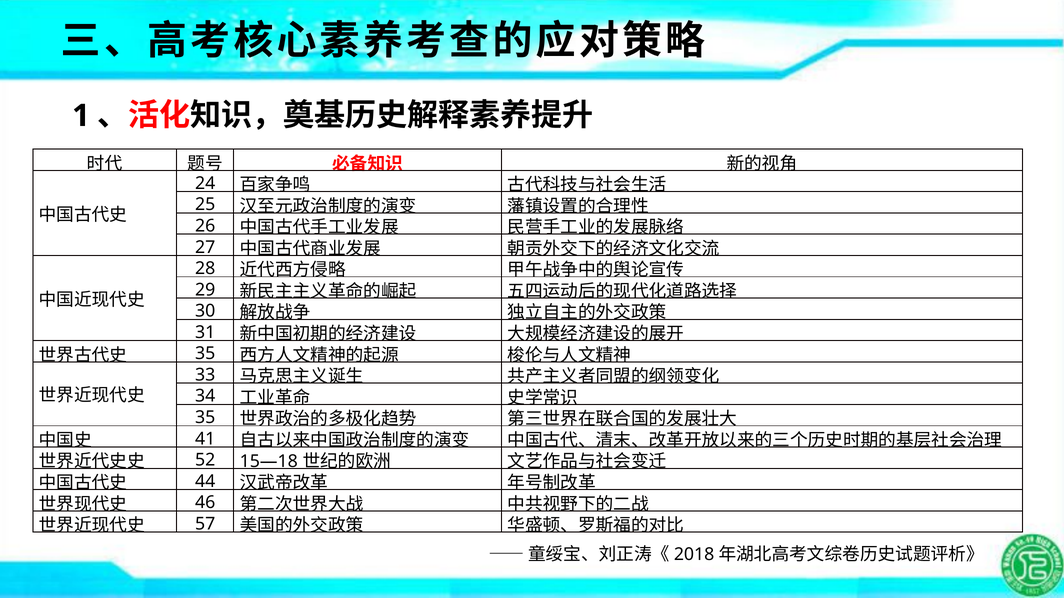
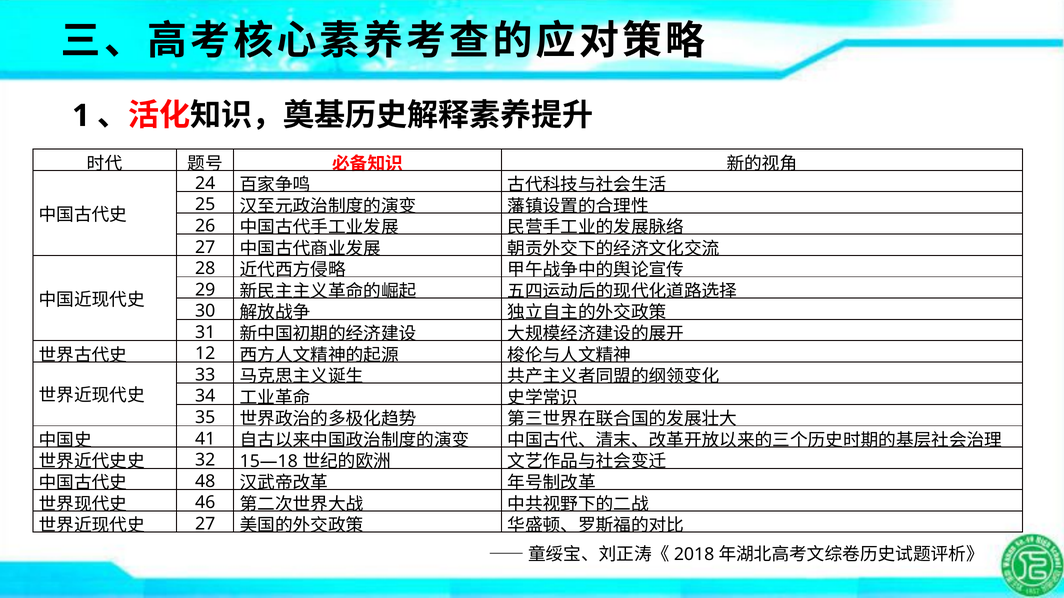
35: 35 -> 12 (205, 354)
52: 52 -> 32 (205, 460)
44: 44 -> 48 (205, 482)
57: 57 -> 27 (205, 524)
